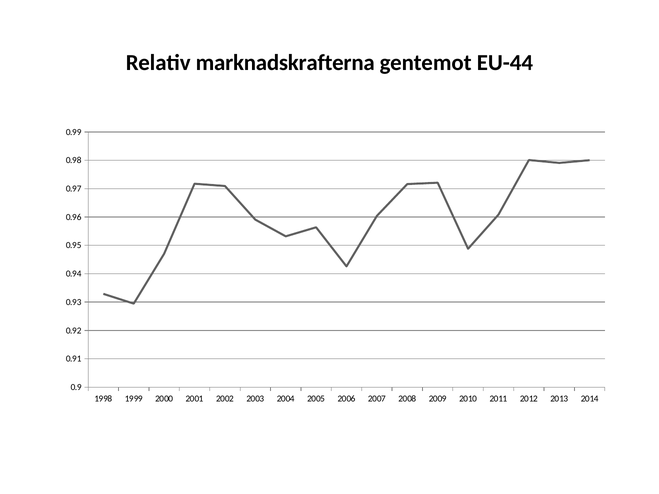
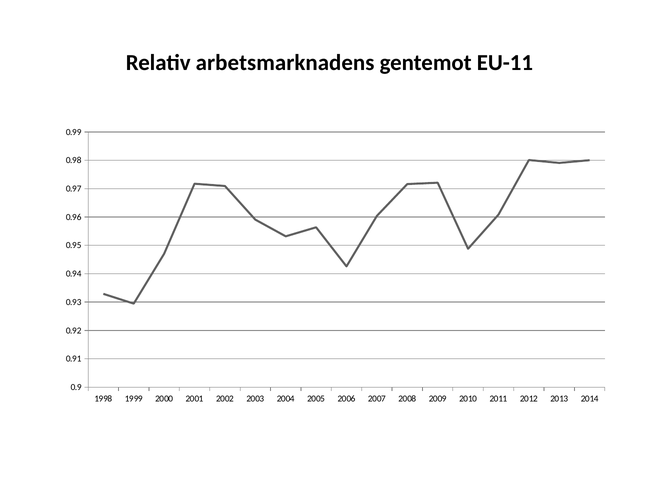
marknadskrafterna: marknadskrafterna -> arbetsmarknadens (285, 63)
EU-44: EU-44 -> EU-11 (505, 63)
